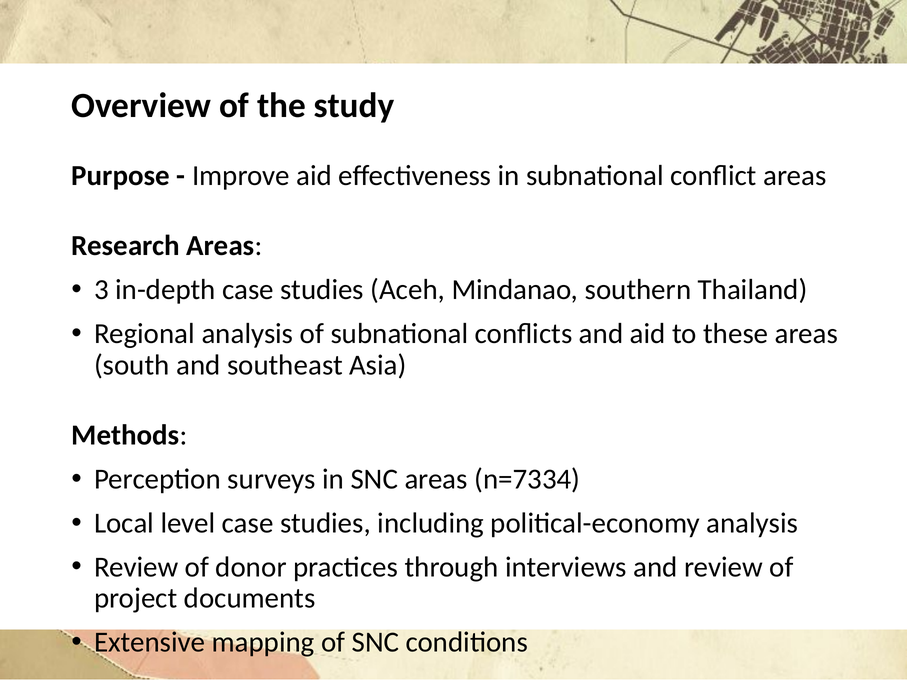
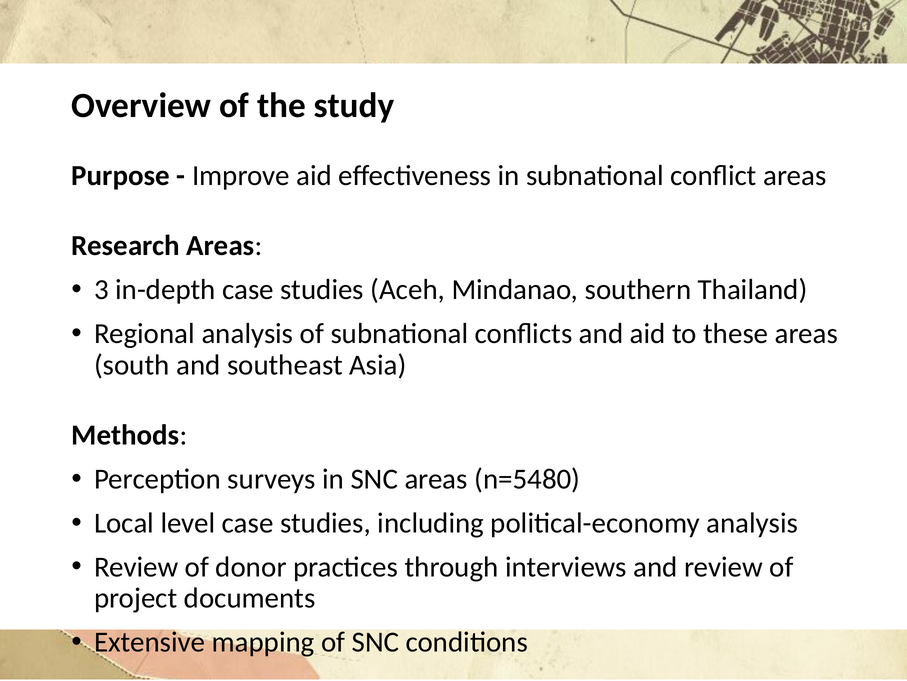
n=7334: n=7334 -> n=5480 (527, 479)
